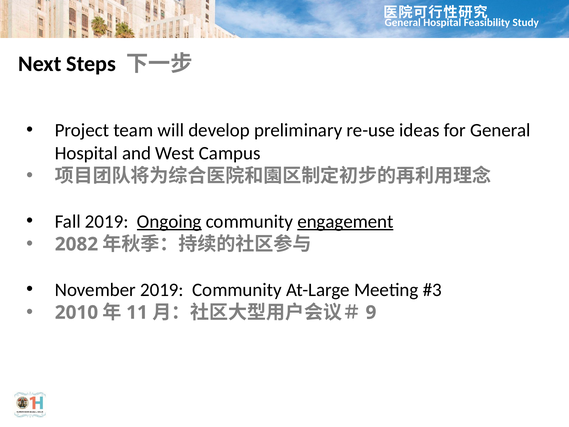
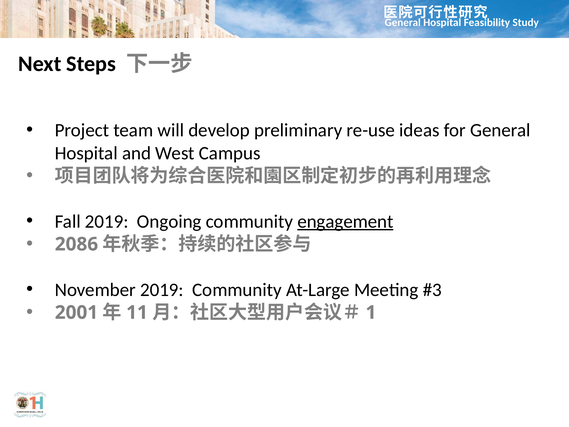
Ongoing underline: present -> none (169, 221)
2082: 2082 -> 2086 (76, 244)
2010: 2010 -> 2001 (76, 312)
9: 9 -> 1 (371, 312)
